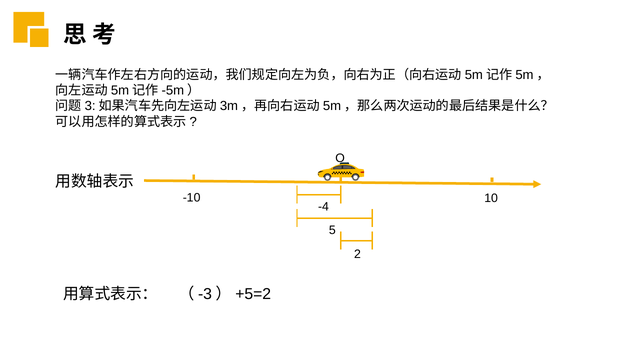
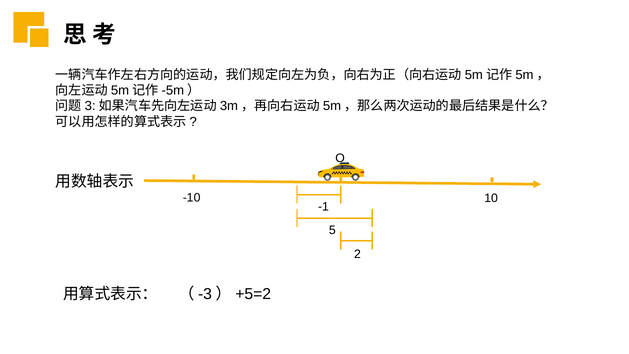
-4: -4 -> -1 (323, 207)
